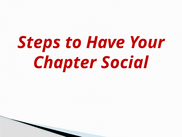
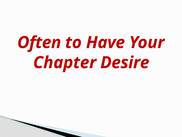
Steps: Steps -> Often (39, 42)
Social: Social -> Desire (125, 62)
